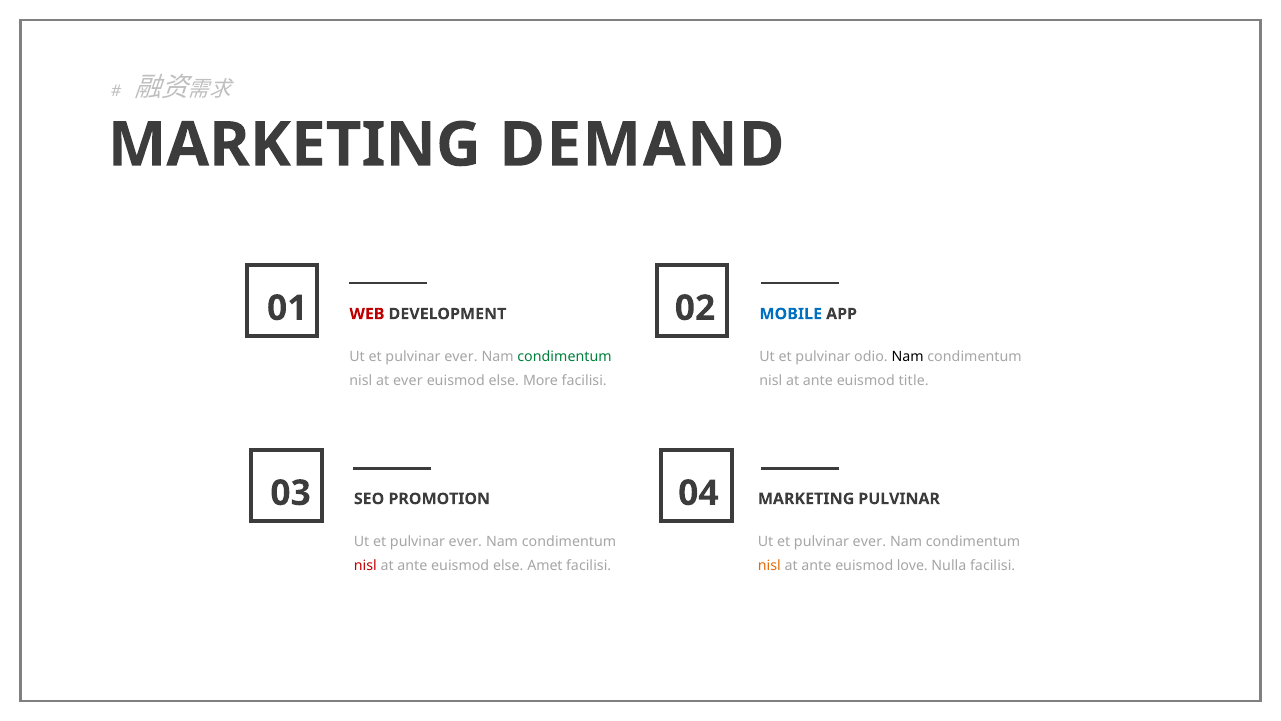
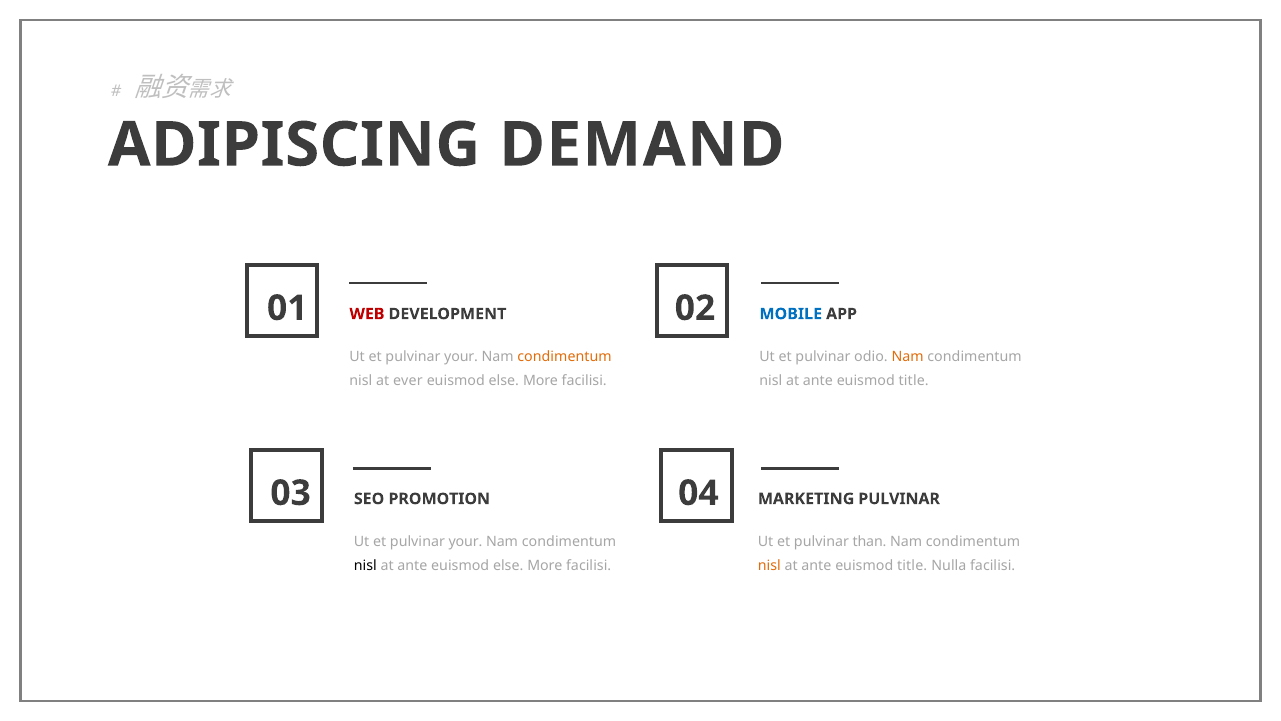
MARKETING: MARKETING -> ADIPISCING (294, 145)
ever: ever -> your (461, 357)
condimentum colour: green -> orange (565, 357)
Nam colour: black -> orange (908, 357)
ever: ever -> your (466, 542)
ever: ever -> than (870, 542)
nisl colour: red -> black (365, 566)
ante euismod else Amet: Amet -> More (545, 566)
love: love -> title (912, 566)
